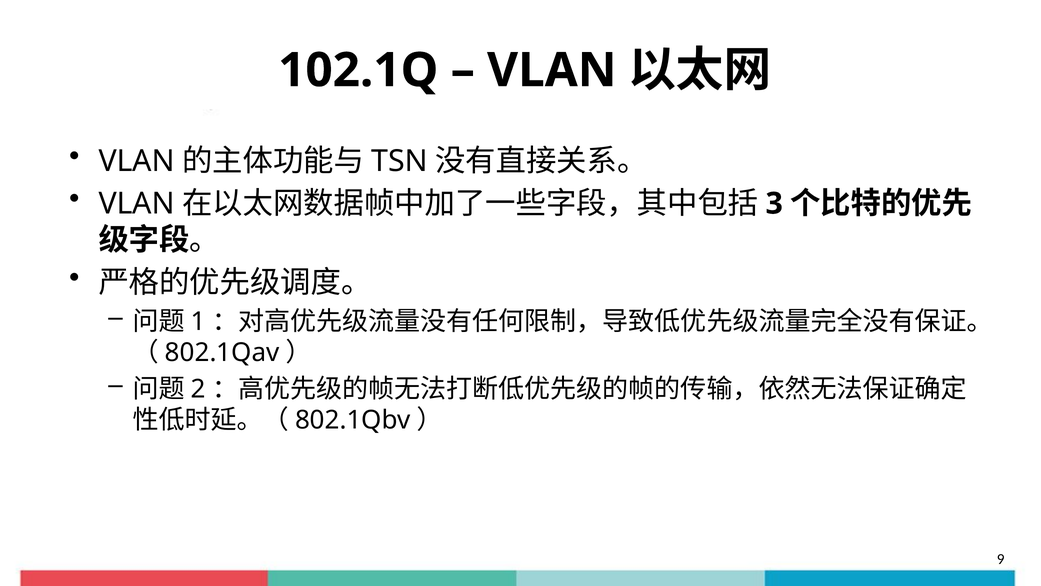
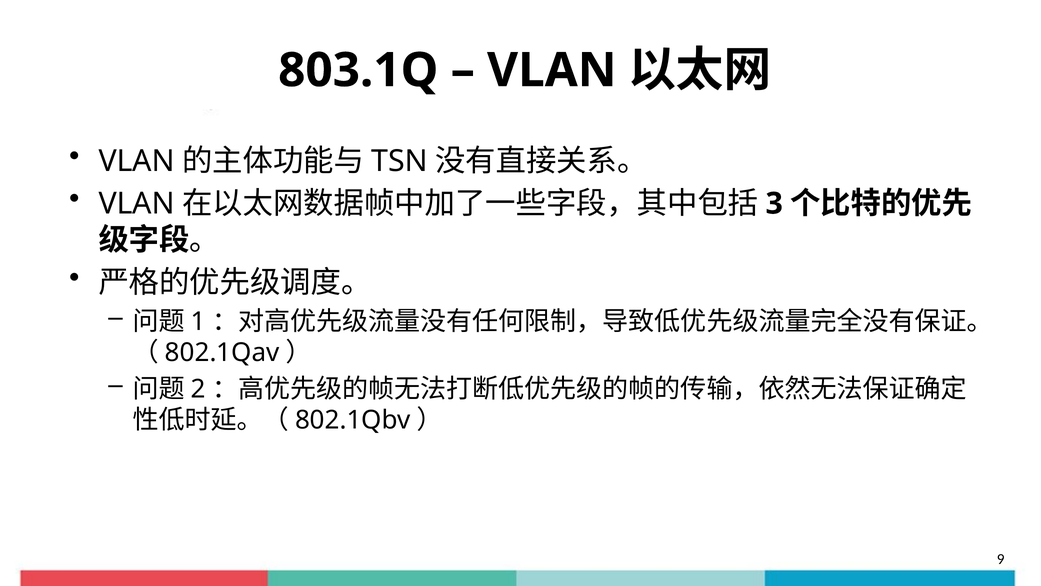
102.1Q: 102.1Q -> 803.1Q (358, 70)
